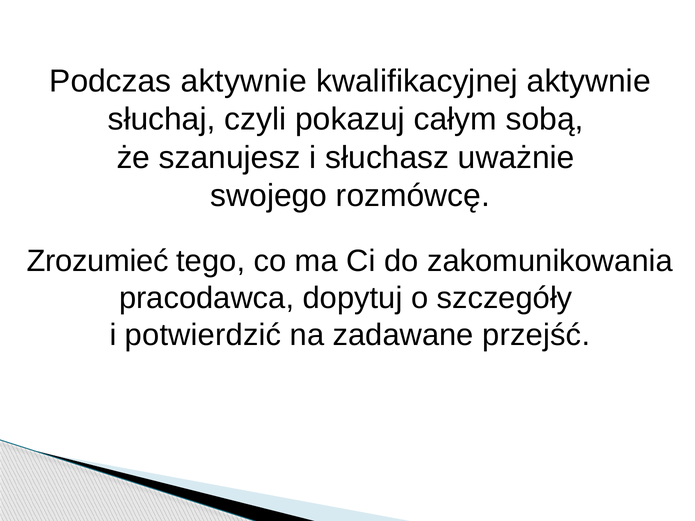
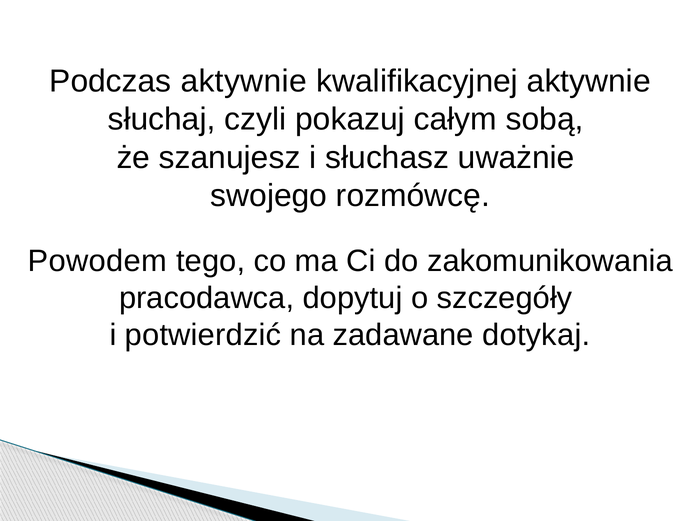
Zrozumieć: Zrozumieć -> Powodem (97, 261)
przejść: przejść -> dotykaj (536, 335)
